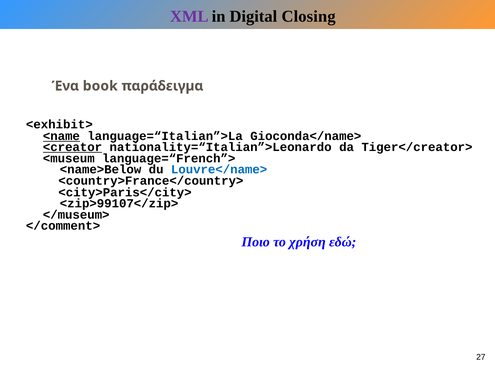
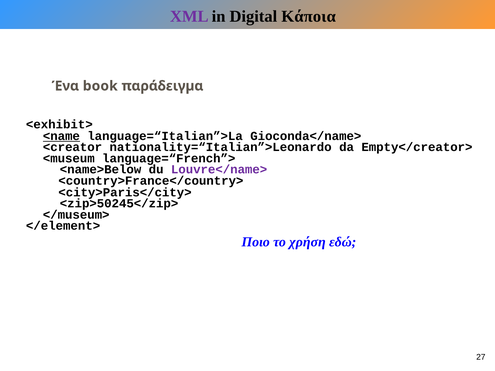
Closing: Closing -> Κάποια (309, 17)
<creator underline: present -> none (72, 147)
Tiger</creator>: Tiger</creator> -> Empty</creator> (417, 147)
Louvre</name> colour: blue -> purple (219, 170)
<zip>99107</zip>: <zip>99107</zip> -> <zip>50245</zip> (119, 204)
</comment>: </comment> -> </element> (63, 226)
